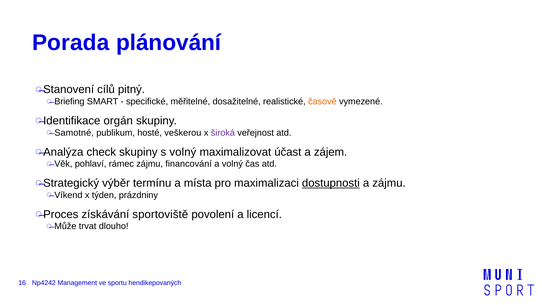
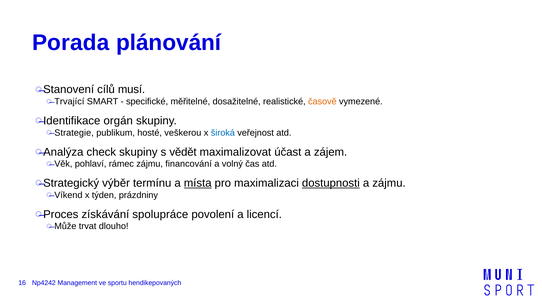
pitný: pitný -> musí (131, 90)
Briefing: Briefing -> Trvající (69, 102)
Samotné: Samotné -> Strategie (74, 133)
široká colour: purple -> blue (223, 133)
s volný: volný -> vědět (183, 152)
místa underline: none -> present (198, 183)
sportoviště: sportoviště -> spolupráce (160, 214)
